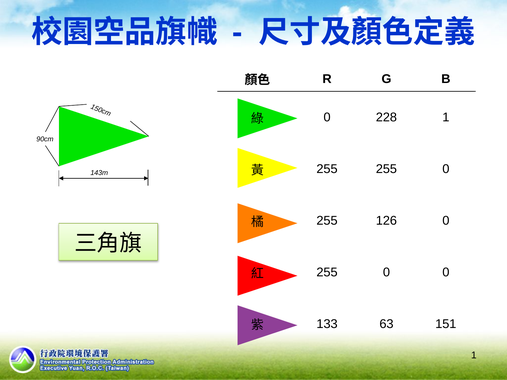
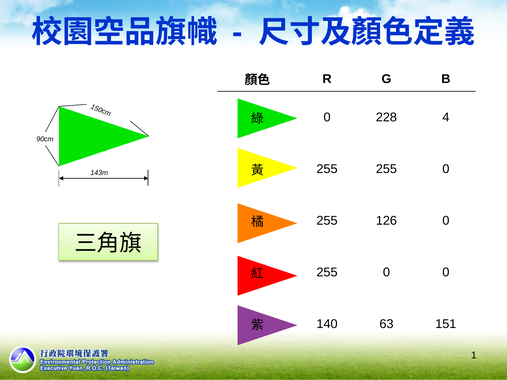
228 1: 1 -> 4 (446, 118)
133: 133 -> 140 (327, 324)
